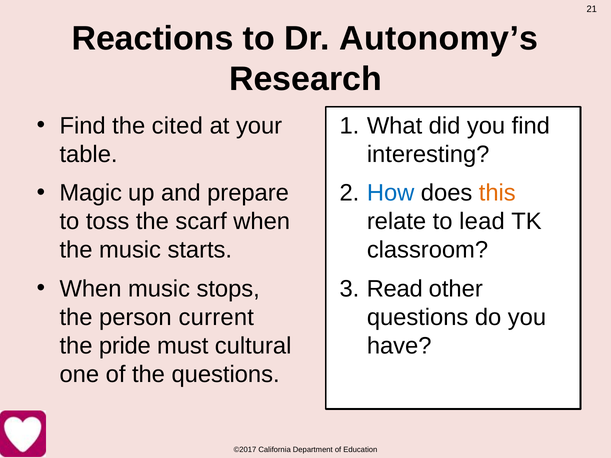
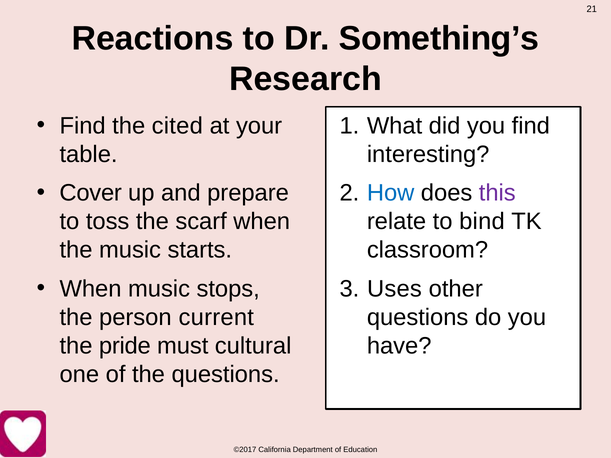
Autonomy’s: Autonomy’s -> Something’s (439, 39)
Magic: Magic -> Cover (91, 193)
this colour: orange -> purple (497, 193)
lead: lead -> bind (482, 222)
Read: Read -> Uses (394, 289)
